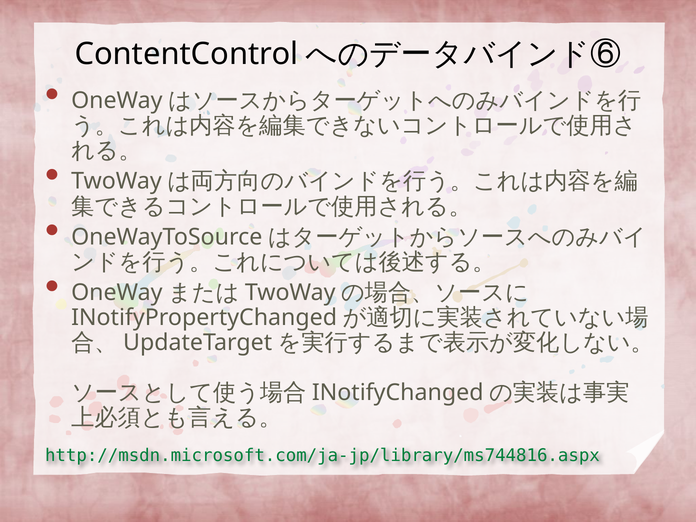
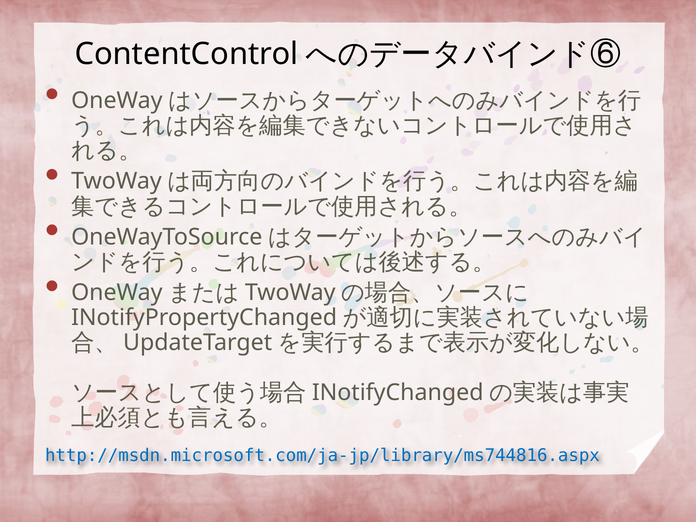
http://msdn.microsoft.com/ja-jp/library/ms744816.aspx colour: green -> blue (322, 456)
